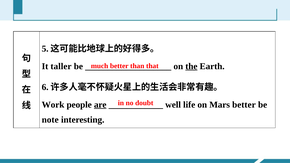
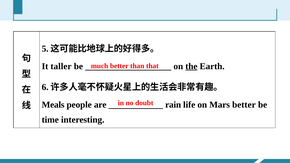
Work: Work -> Meals (53, 105)
are underline: present -> none (100, 105)
well: well -> rain (173, 105)
note: note -> time (50, 120)
